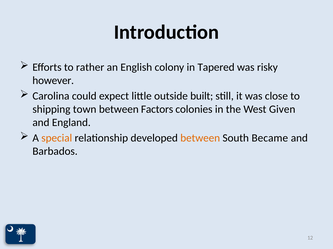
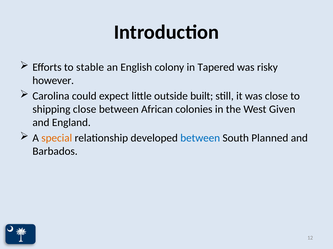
rather: rather -> stable (90, 67)
shipping town: town -> close (85, 110)
Factors: Factors -> African (157, 110)
between colour: orange -> blue (200, 138)
Became: Became -> Planned (270, 138)
